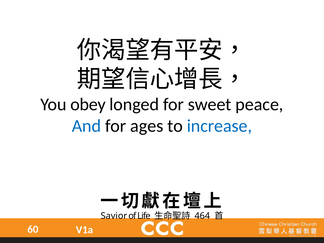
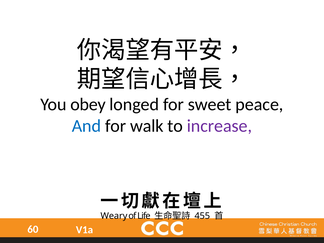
ages: ages -> walk (147, 126)
increase colour: blue -> purple (219, 126)
Savior: Savior -> Weary (114, 216)
464: 464 -> 455 (202, 216)
